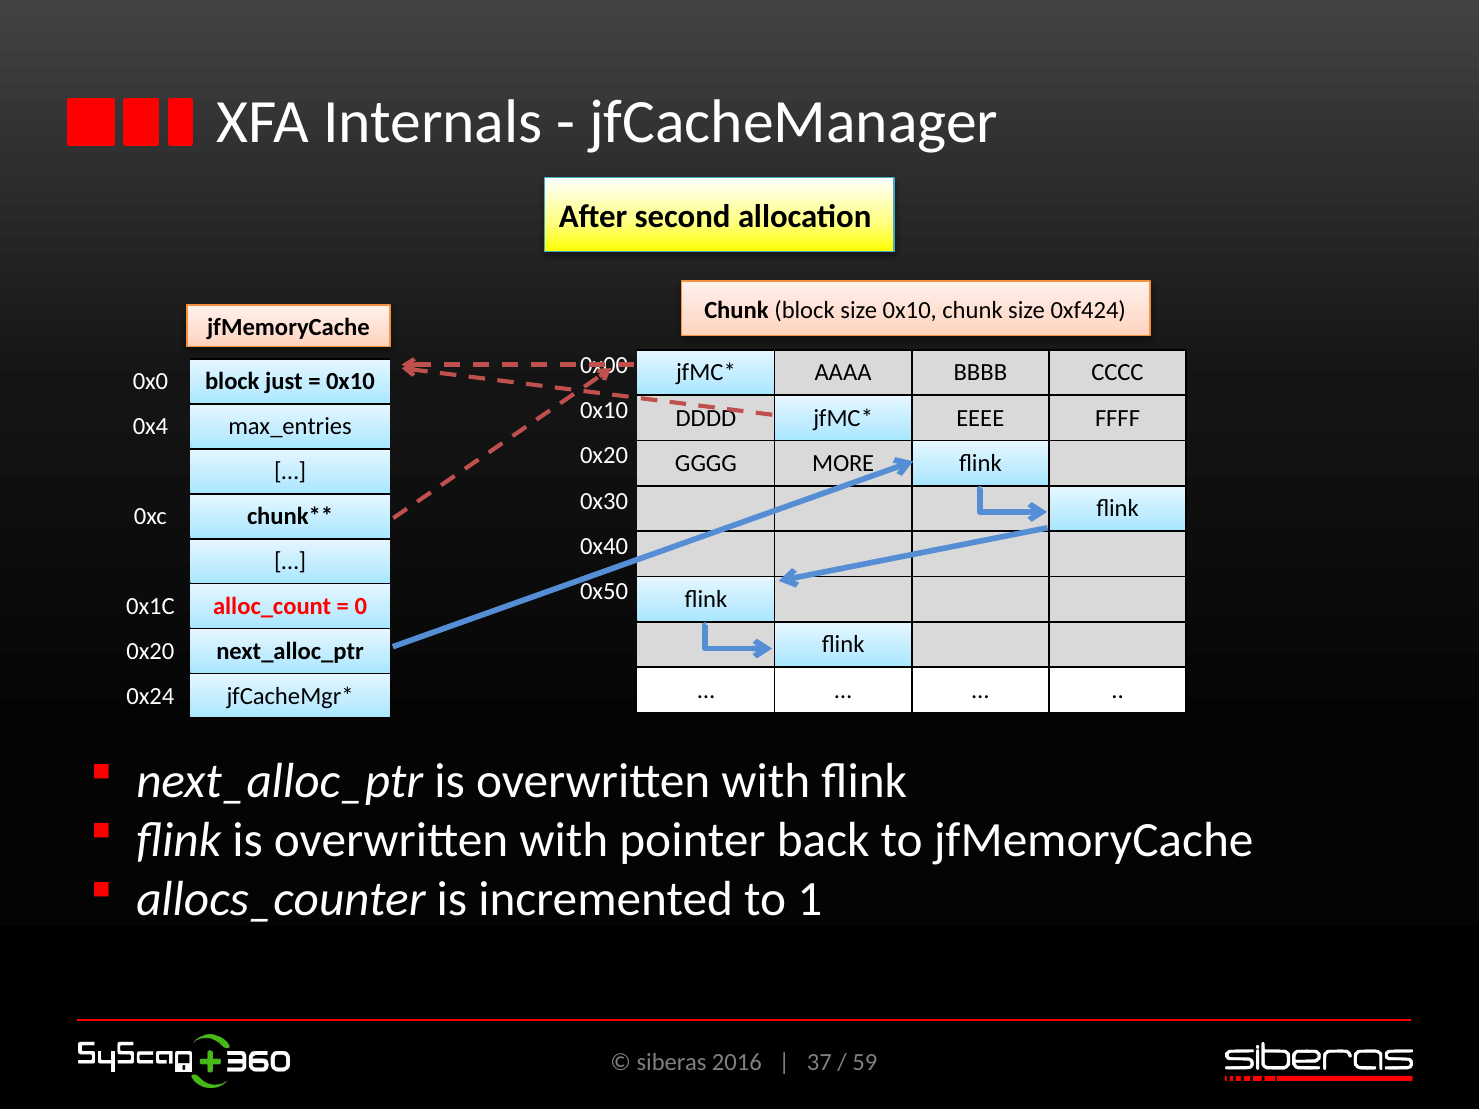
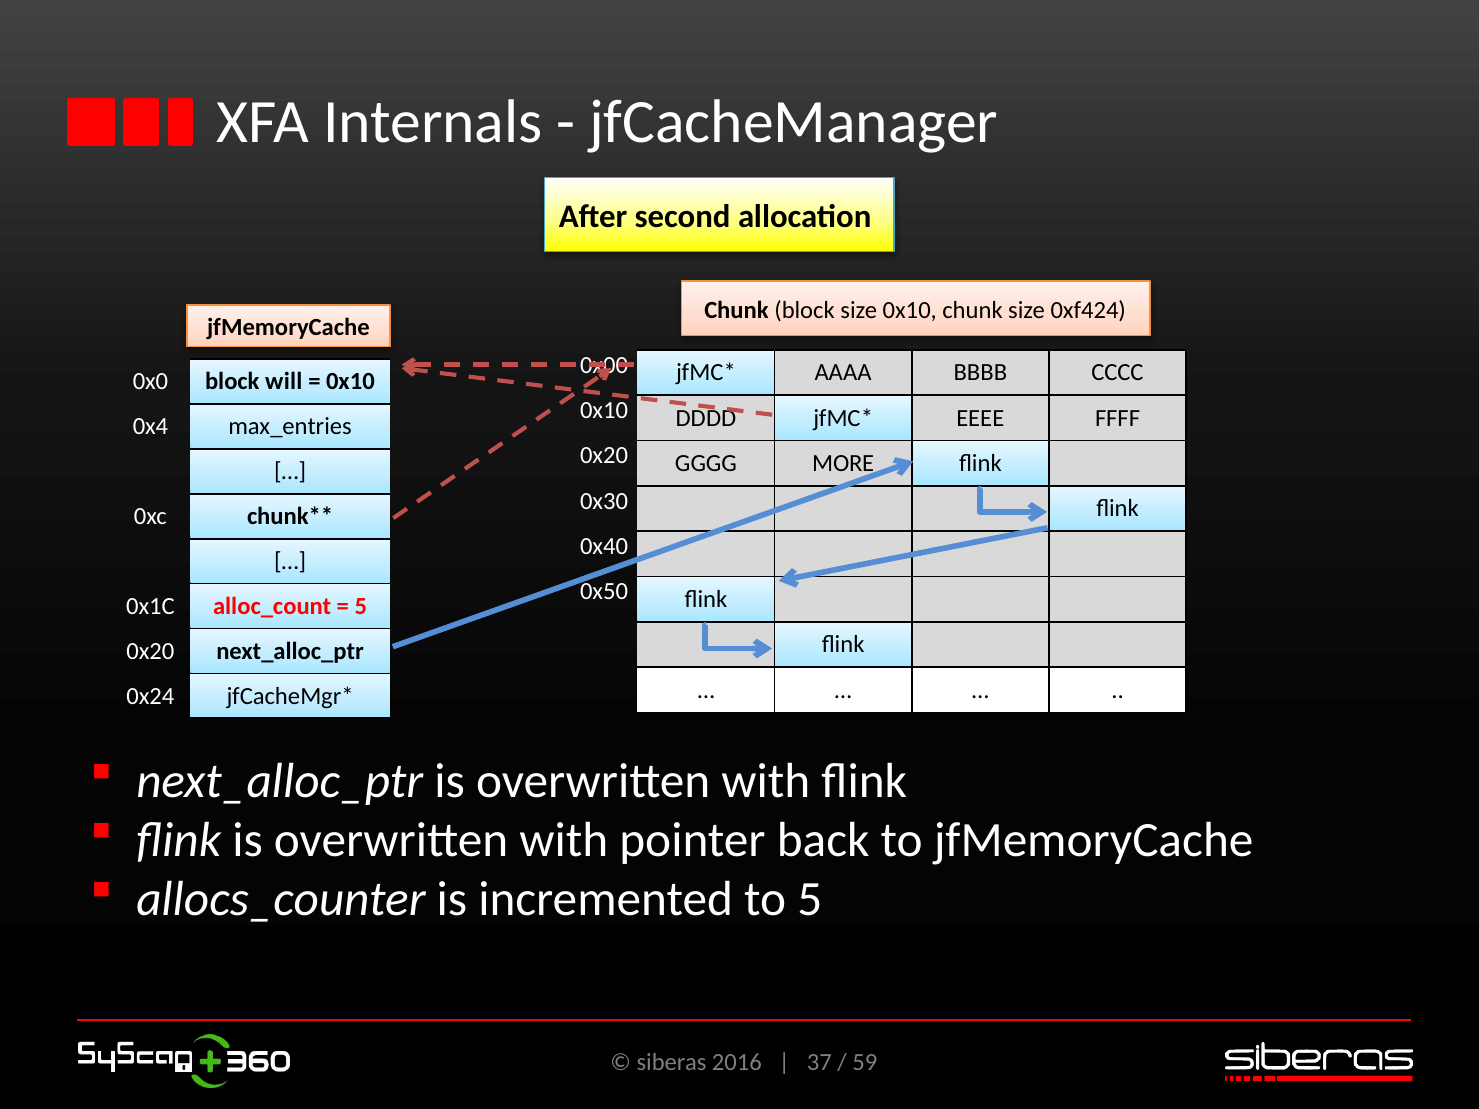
just: just -> will (284, 382)
0: 0 -> 5 (361, 606)
to 1: 1 -> 5 (810, 900)
